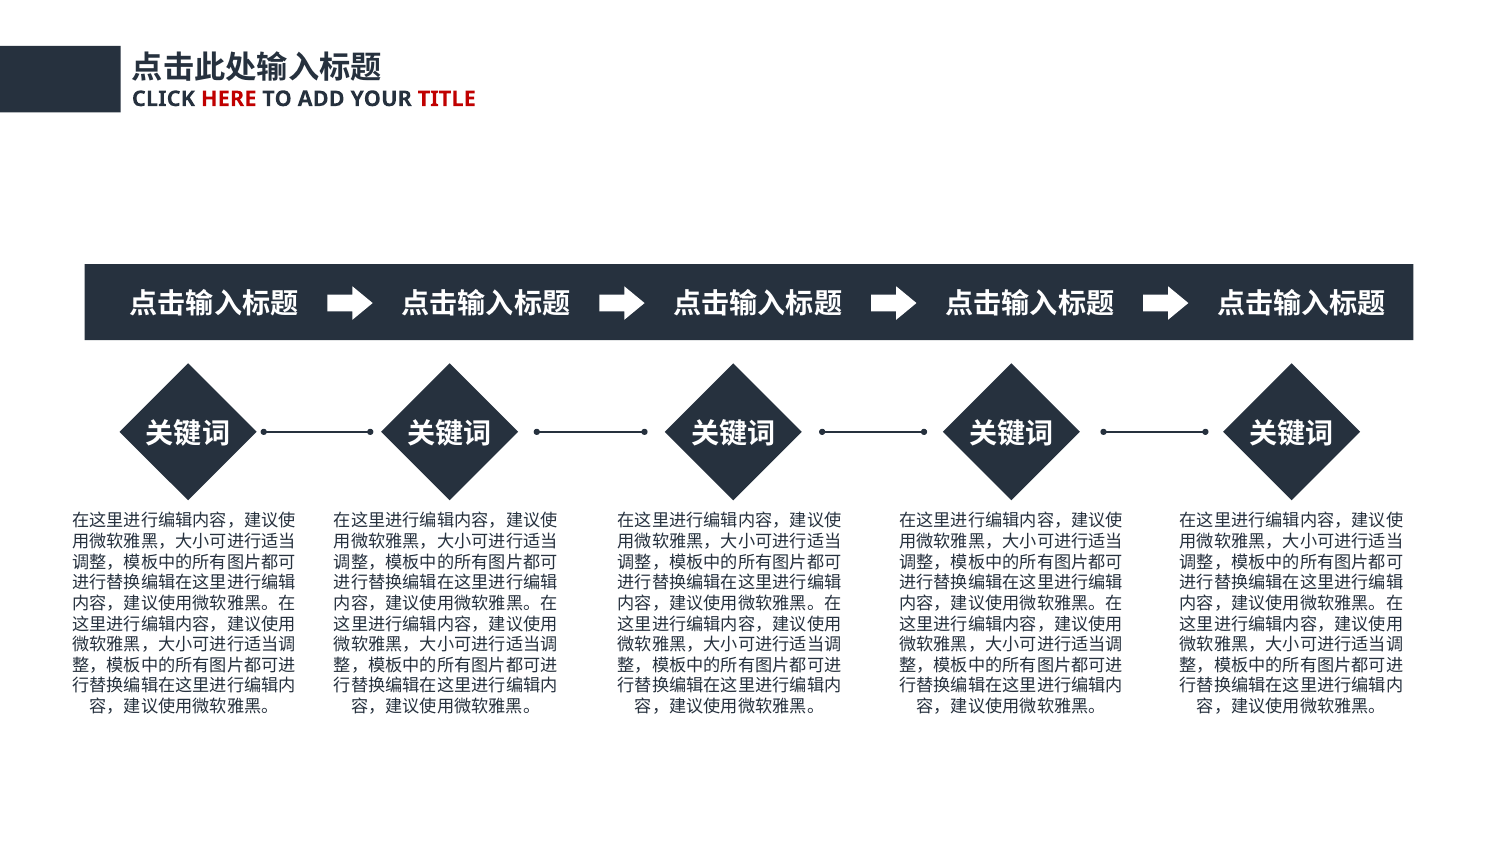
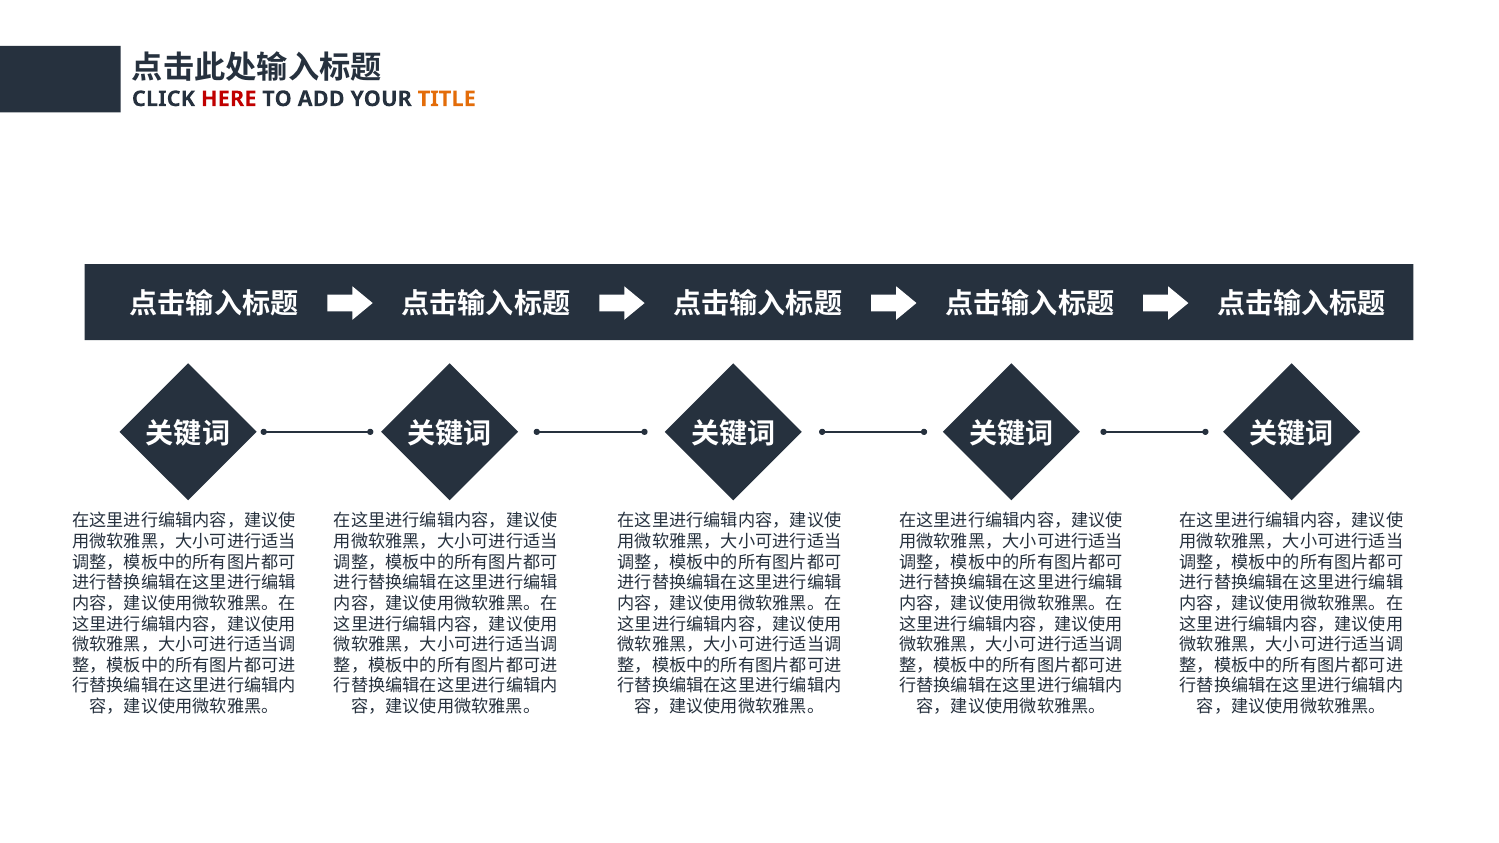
TITLE colour: red -> orange (447, 99)
